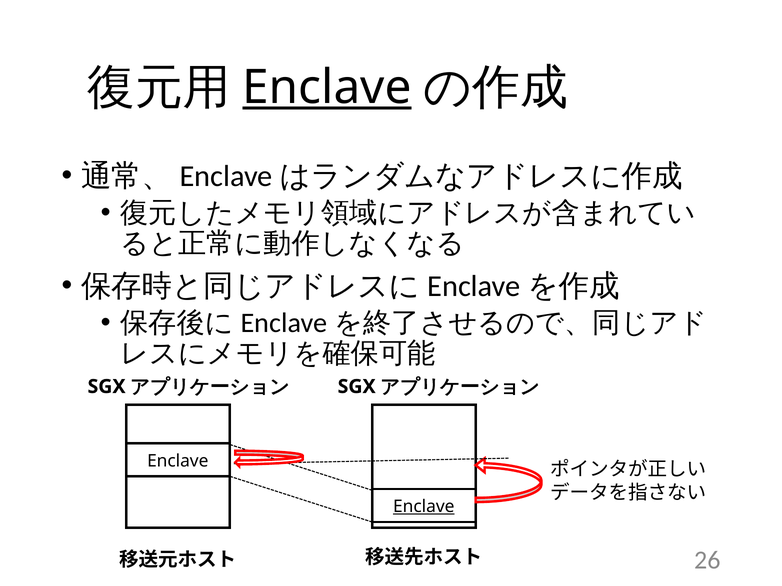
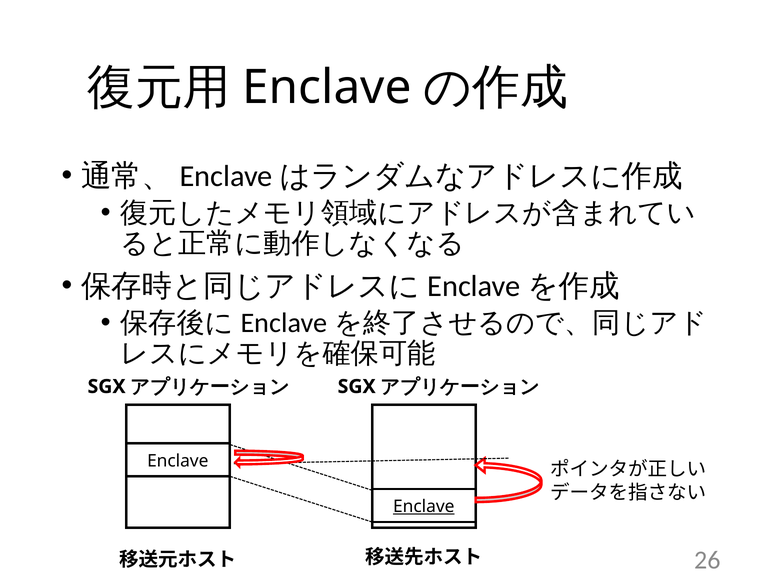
Enclave underline: present -> none (327, 88)
